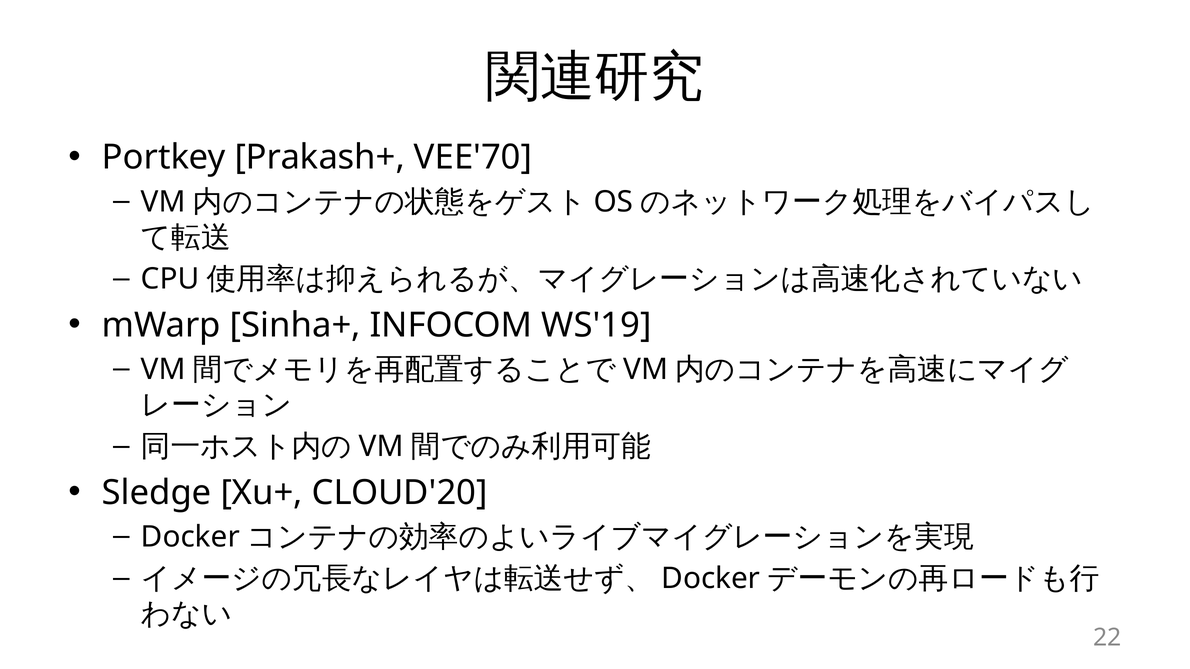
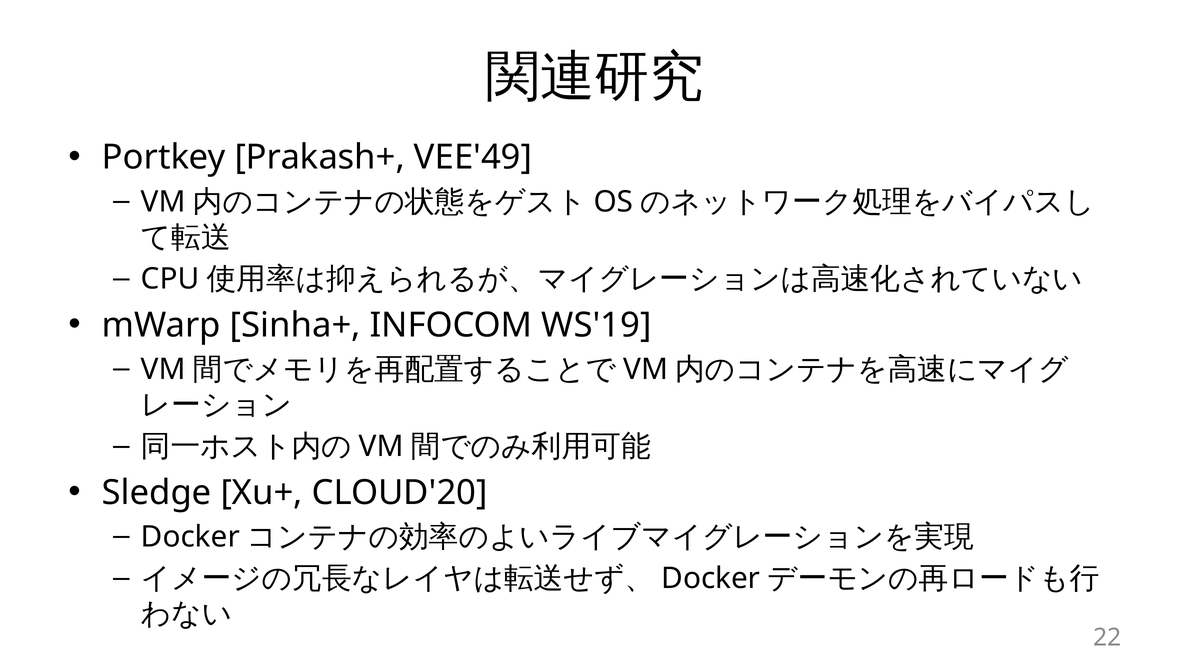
VEE'70: VEE'70 -> VEE'49 (473, 158)
